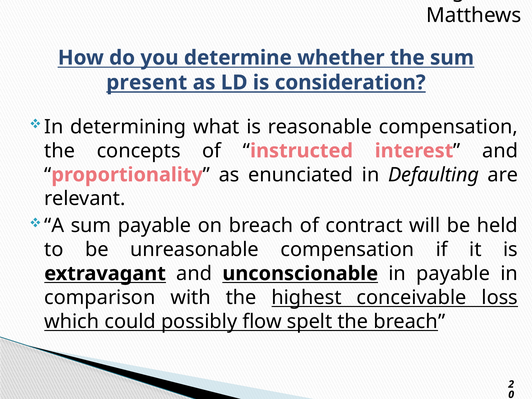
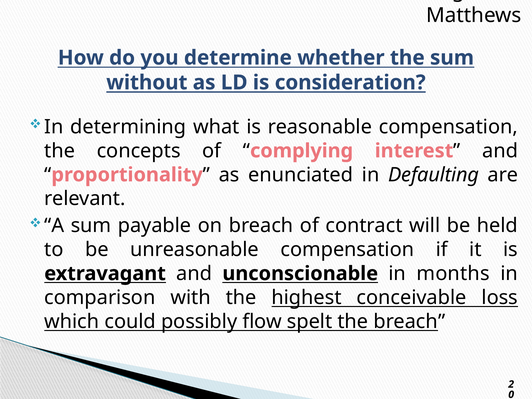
present: present -> without (147, 83)
instructed: instructed -> complying (302, 151)
in payable: payable -> months (453, 274)
